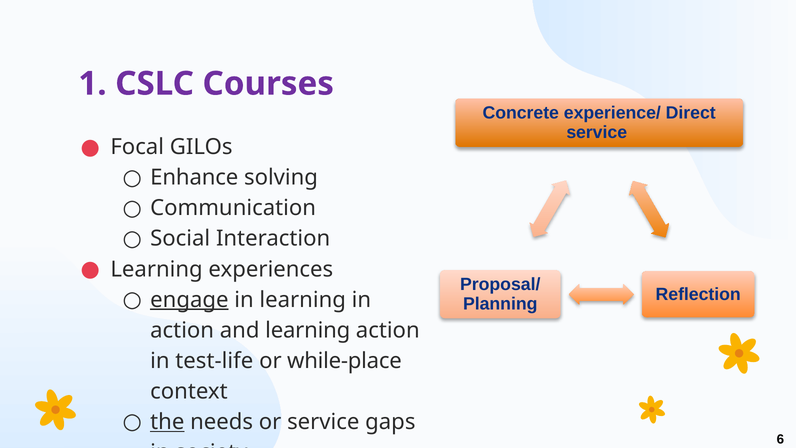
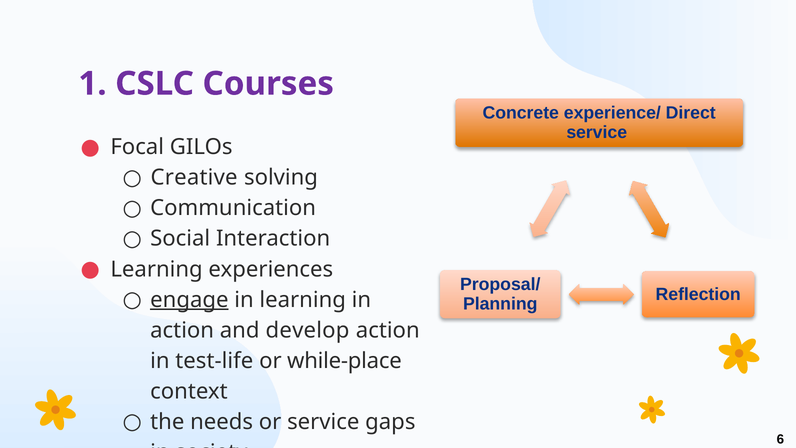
Enhance: Enhance -> Creative (194, 178)
and learning: learning -> develop (308, 330)
the underline: present -> none (167, 422)
